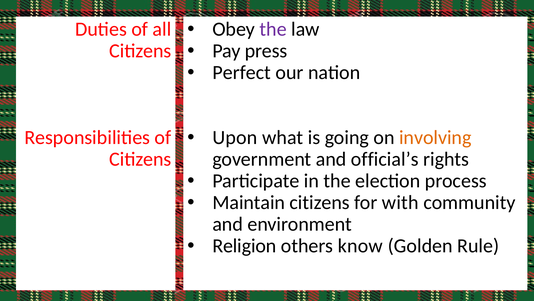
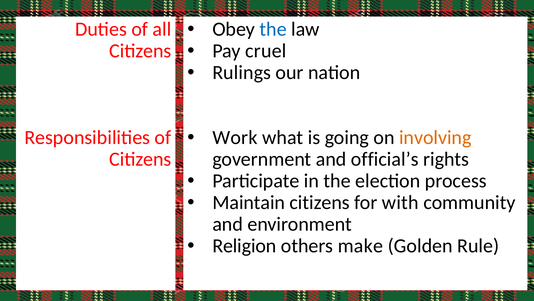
the colour: purple -> blue (273, 29)
press: press -> cruel (266, 51)
Perfect: Perfect -> Rulings (242, 72)
Upon: Upon -> Work (235, 137)
know: know -> make (360, 245)
